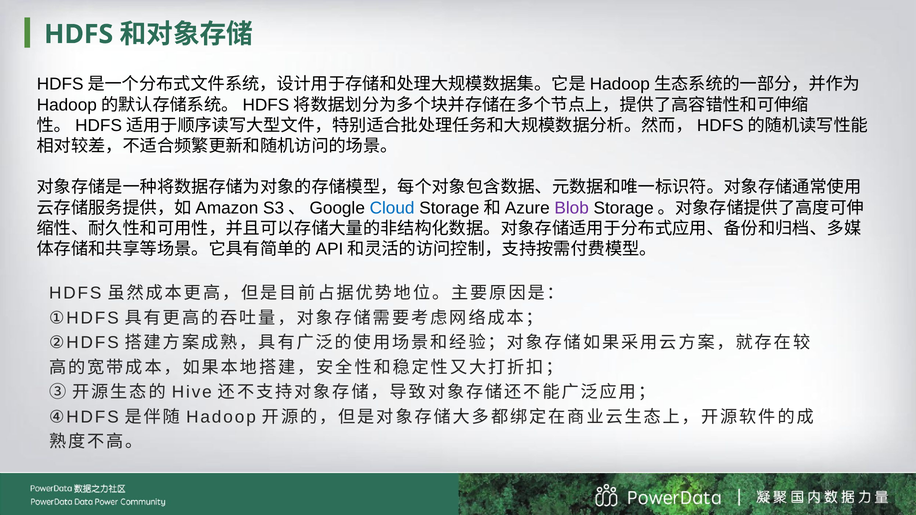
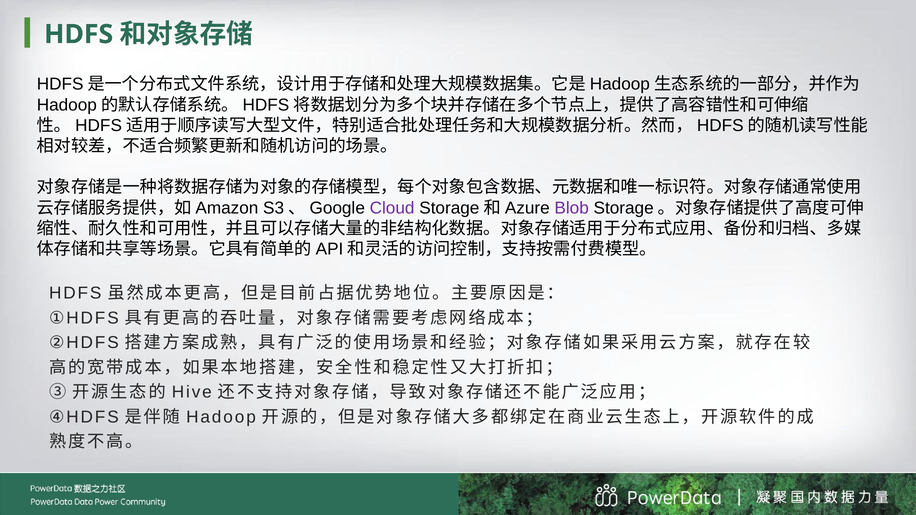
Cloud colour: blue -> purple (392, 208)
